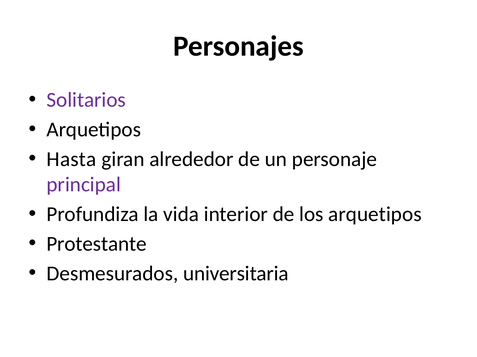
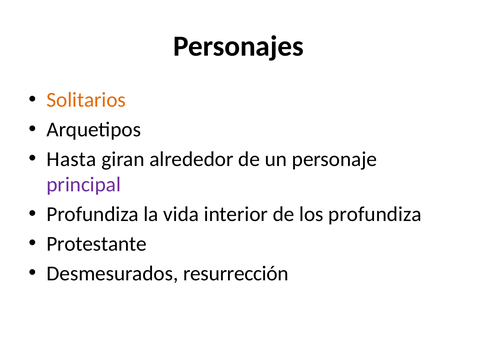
Solitarios colour: purple -> orange (86, 100)
los arquetipos: arquetipos -> profundiza (375, 215)
universitaria: universitaria -> resurrección (236, 274)
